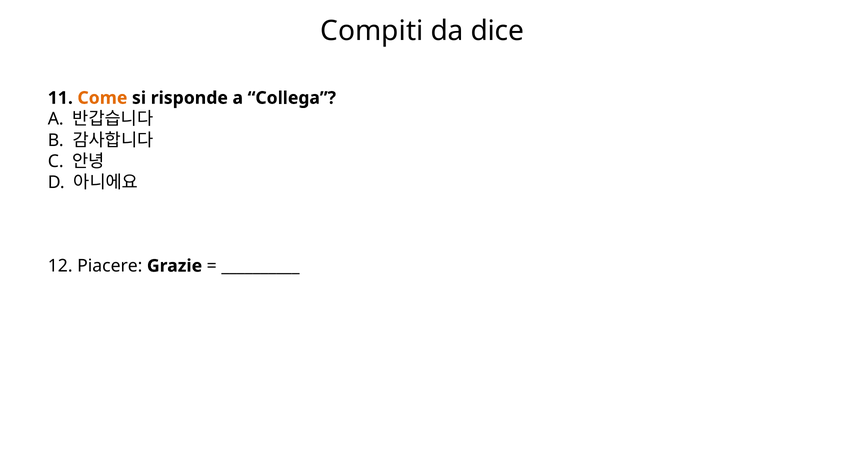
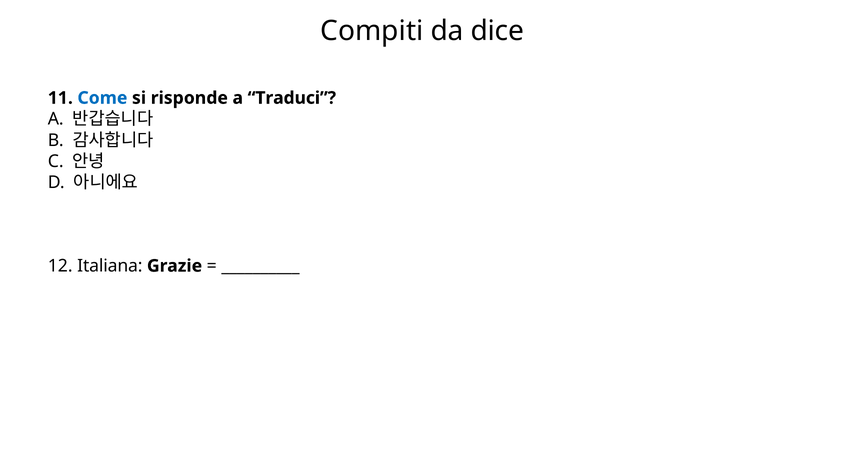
Come colour: orange -> blue (102, 98)
Collega: Collega -> Traduci (292, 98)
Piacere: Piacere -> Italiana (110, 266)
